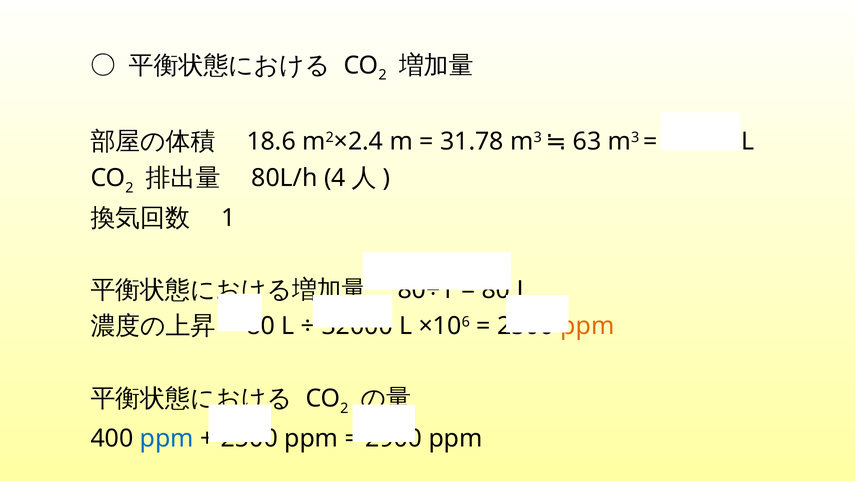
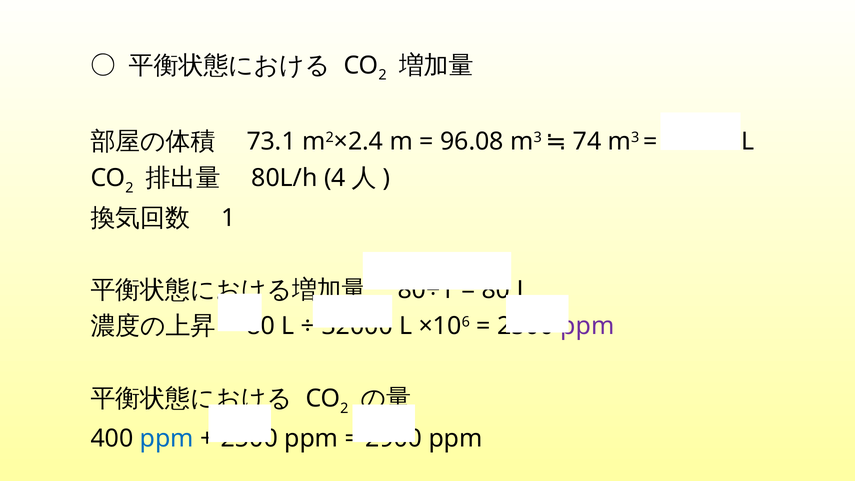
18.6: 18.6 -> 73.1 (271, 141)
31.78: 31.78 -> 96.08 (472, 141)
63: 63 -> 74 (587, 141)
ppm colour: orange -> purple (587, 326)
